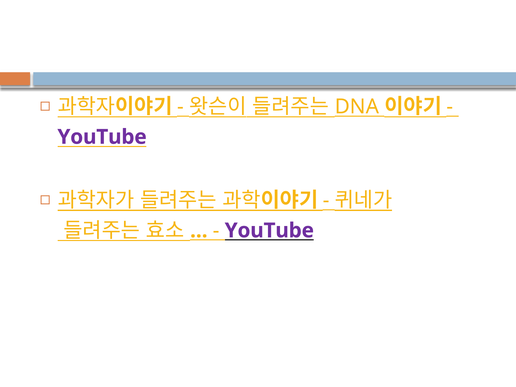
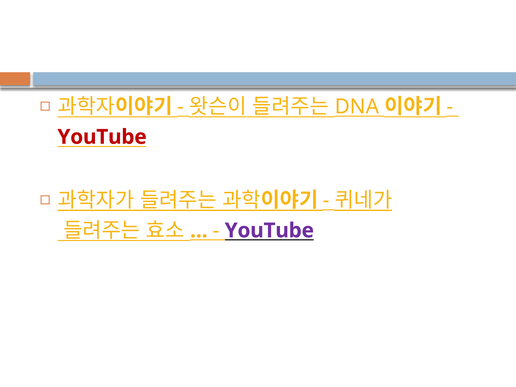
YouTube colour: purple -> red (102, 137)
